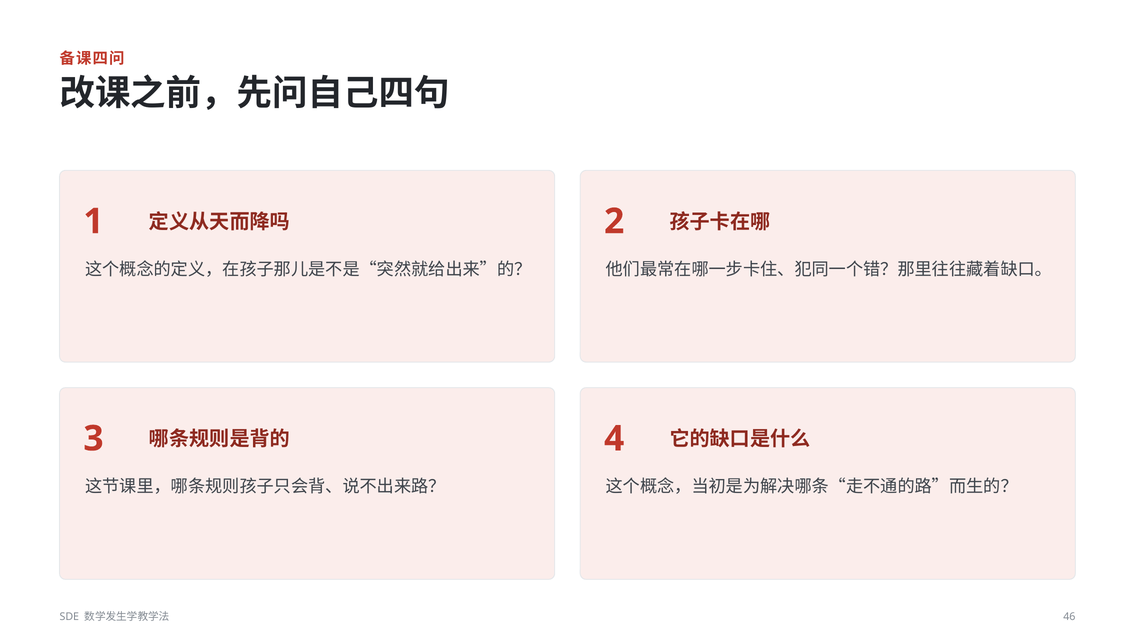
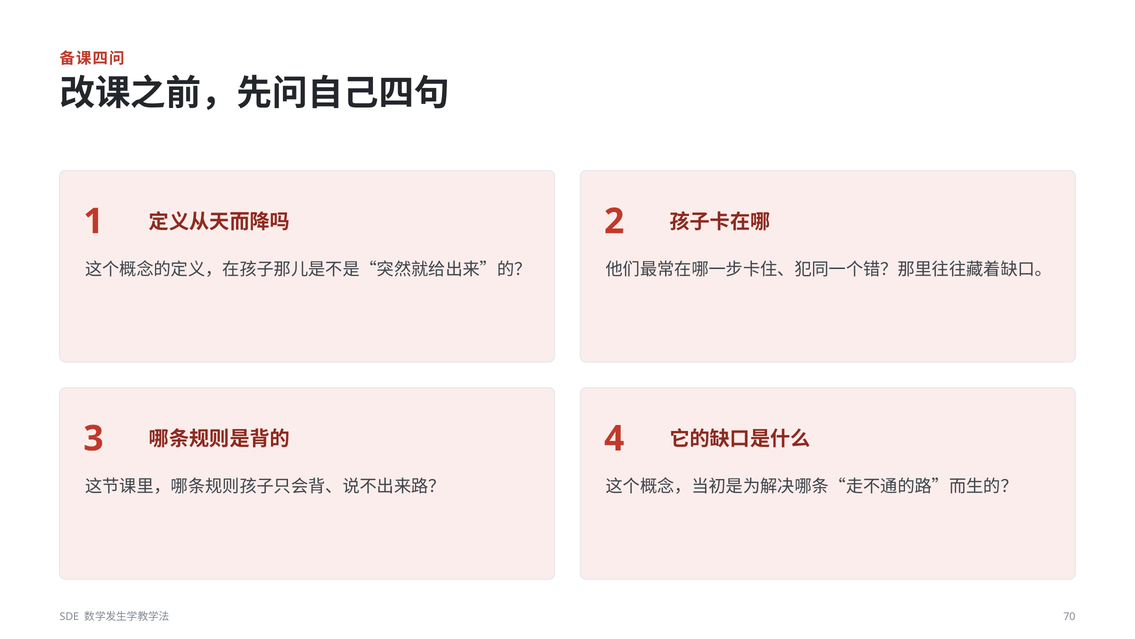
46: 46 -> 70 (1069, 616)
